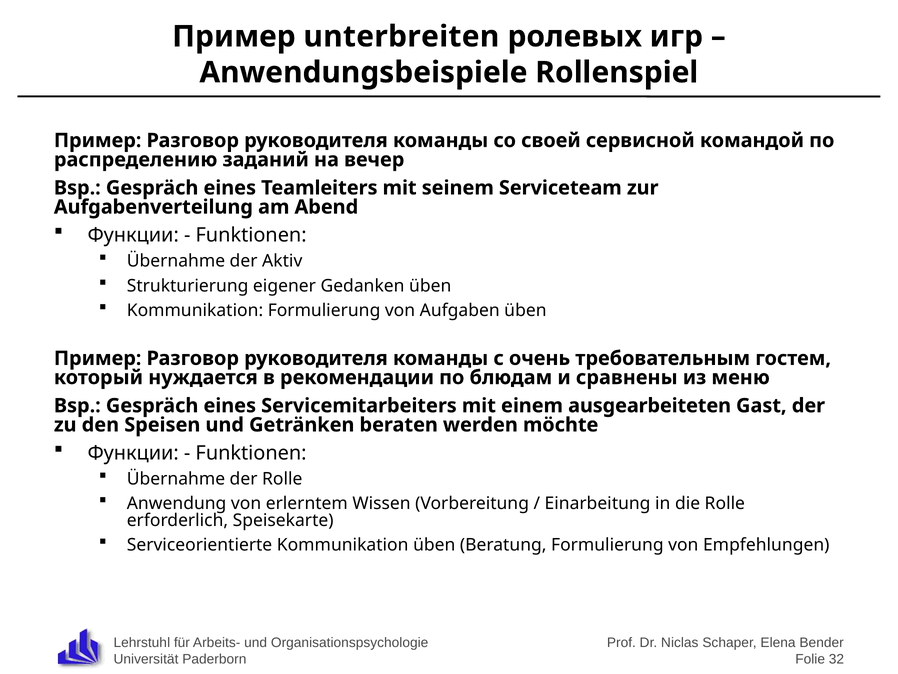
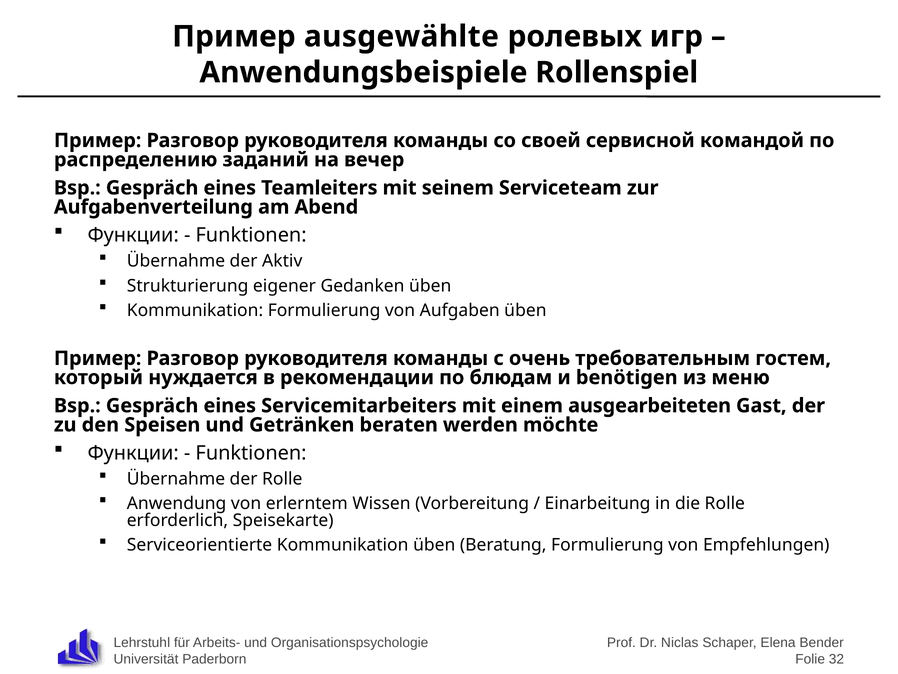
unterbreiten: unterbreiten -> ausgewählte (401, 37)
сравнены: сравнены -> benötigen (627, 377)
